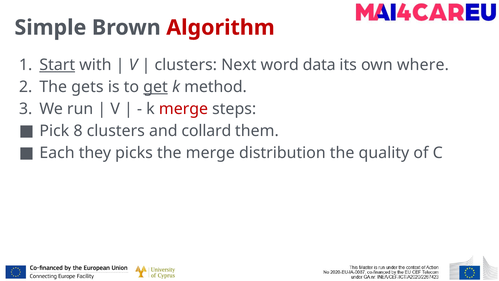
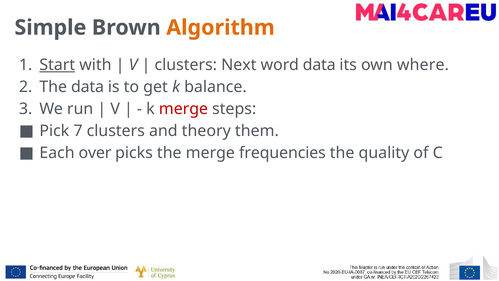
Algorithm colour: red -> orange (221, 28)
The gets: gets -> data (88, 87)
get underline: present -> none (156, 87)
method: method -> balance (215, 87)
8: 8 -> 7 (78, 131)
collard: collard -> theory (206, 131)
they: they -> over (95, 153)
distribution: distribution -> frequencies (282, 153)
